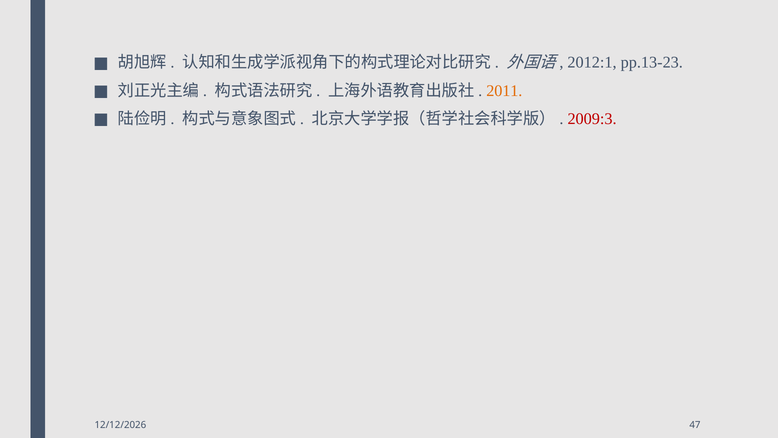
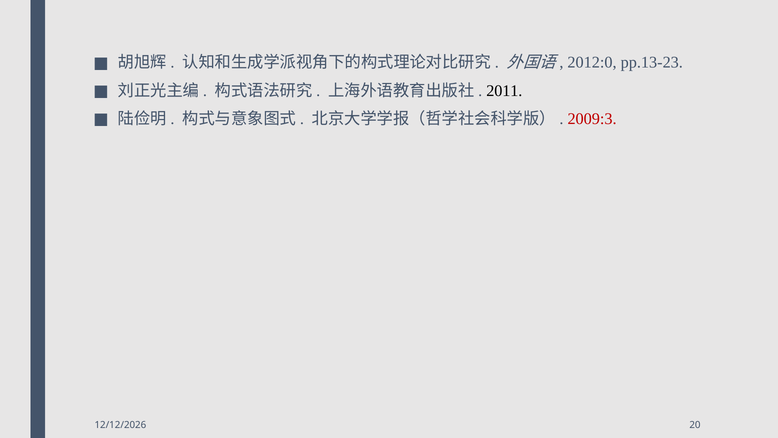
2012:1: 2012:1 -> 2012:0 (592, 63)
2011 colour: orange -> black (504, 91)
47: 47 -> 20 (695, 425)
